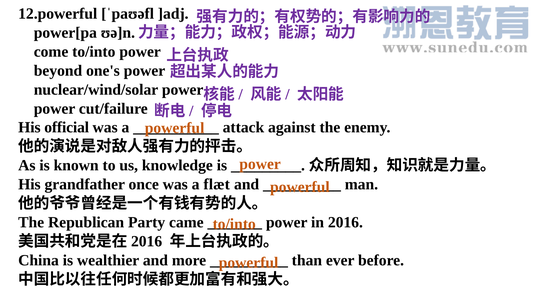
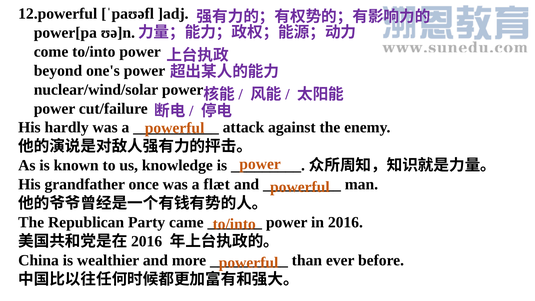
official: official -> hardly (67, 127)
